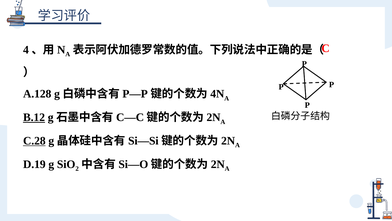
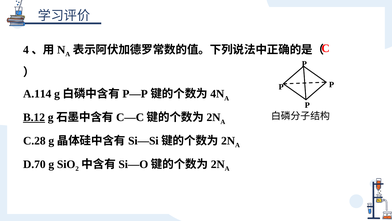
A.128: A.128 -> A.114 (37, 94)
C.28 underline: present -> none (34, 141)
D.19: D.19 -> D.70 (34, 164)
